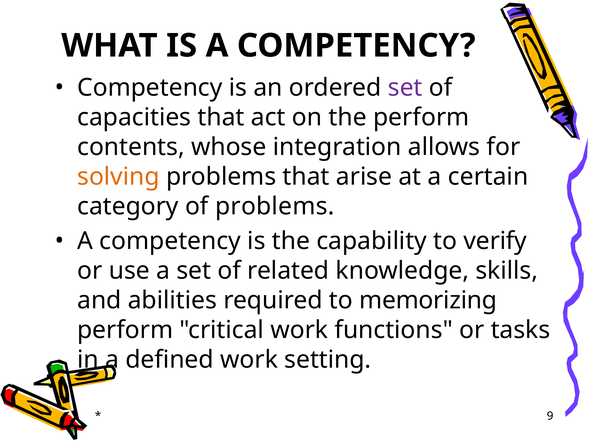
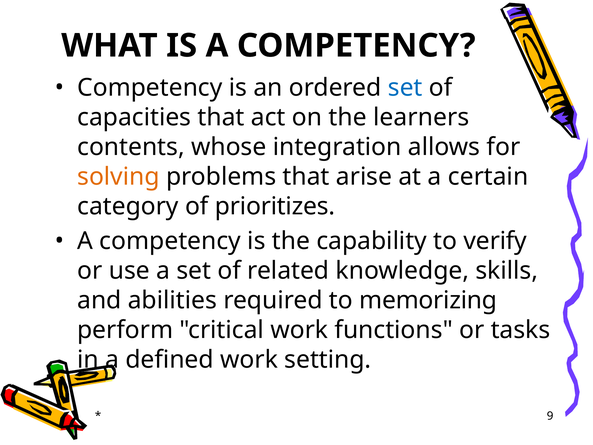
set colour: purple -> blue (405, 88)
the perform: perform -> learners (421, 117)
of problems: problems -> prioritizes (275, 206)
